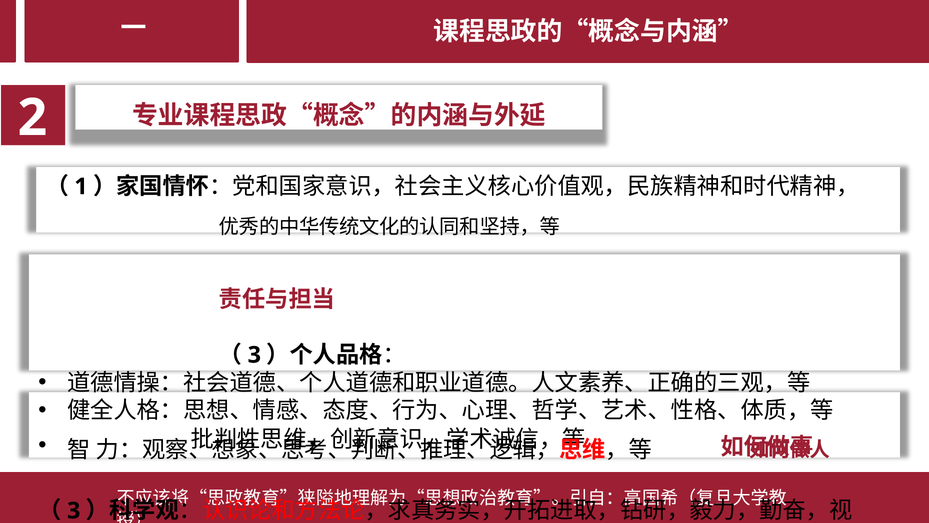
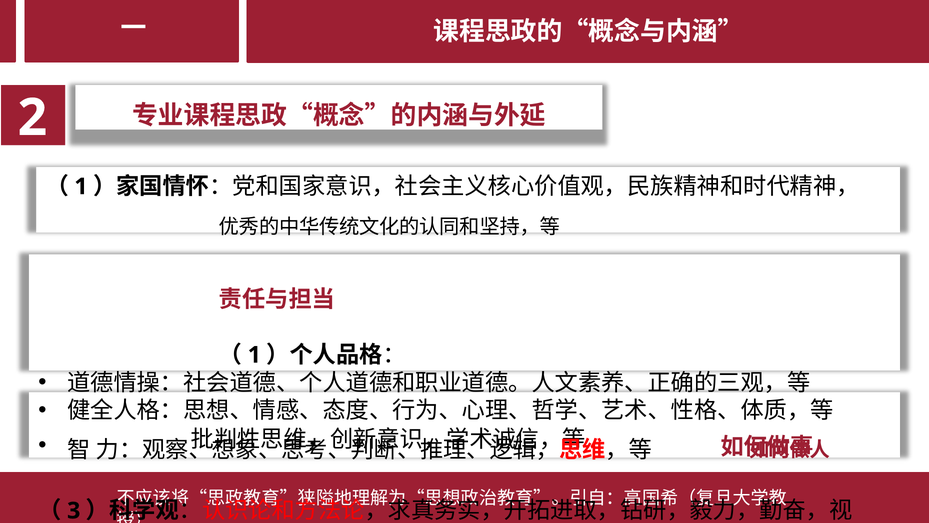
3: 3 -> 1 (254, 355)
